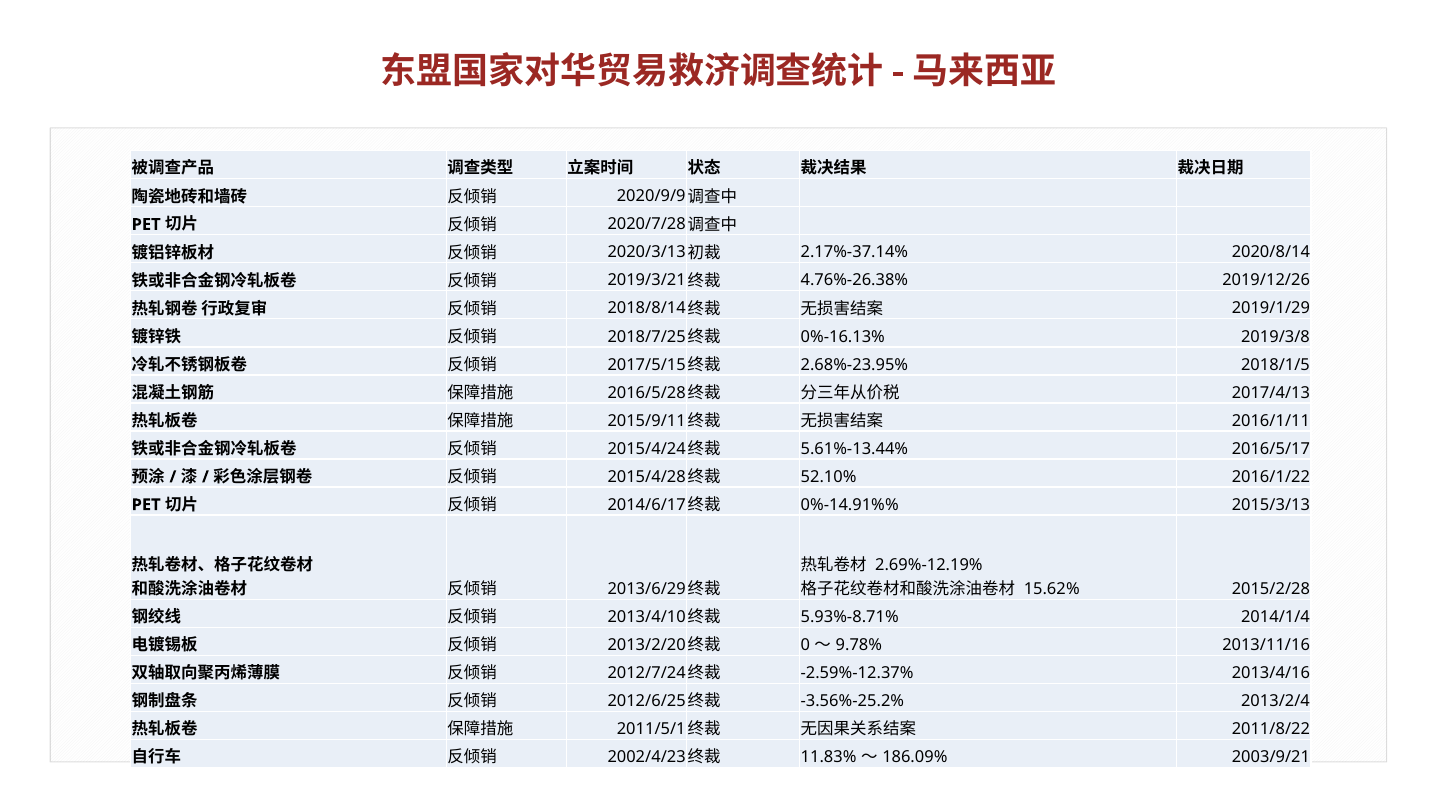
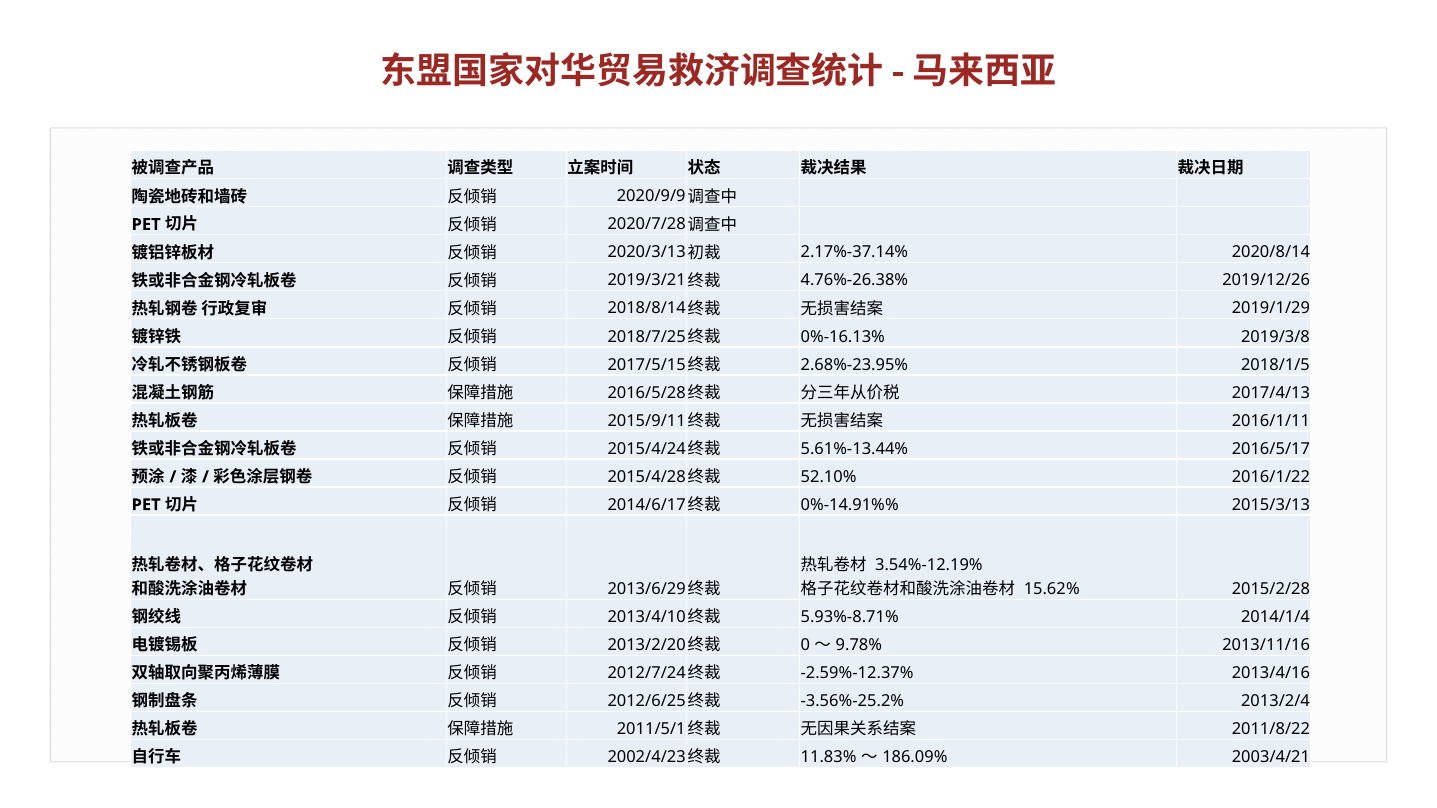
2.69%-12.19%: 2.69%-12.19% -> 3.54%-12.19% (929, 565)
2003/9/21: 2003/9/21 -> 2003/4/21 (1271, 757)
